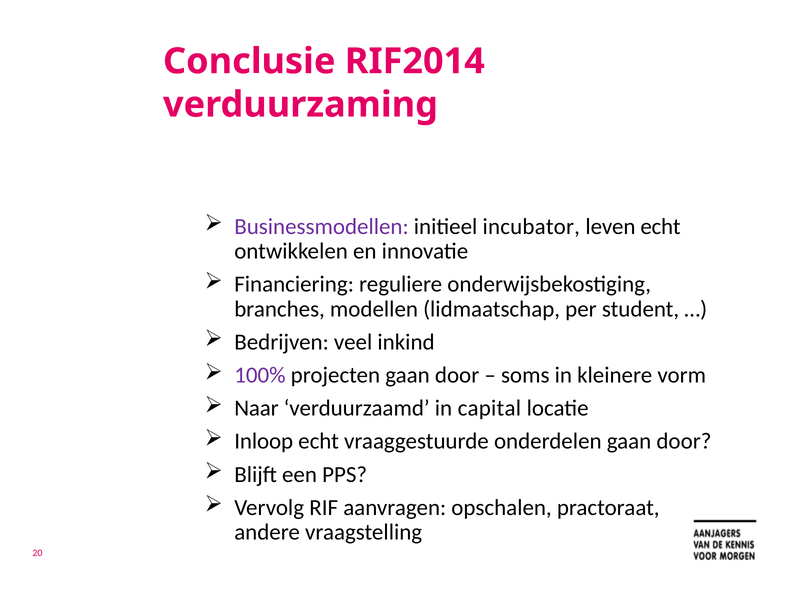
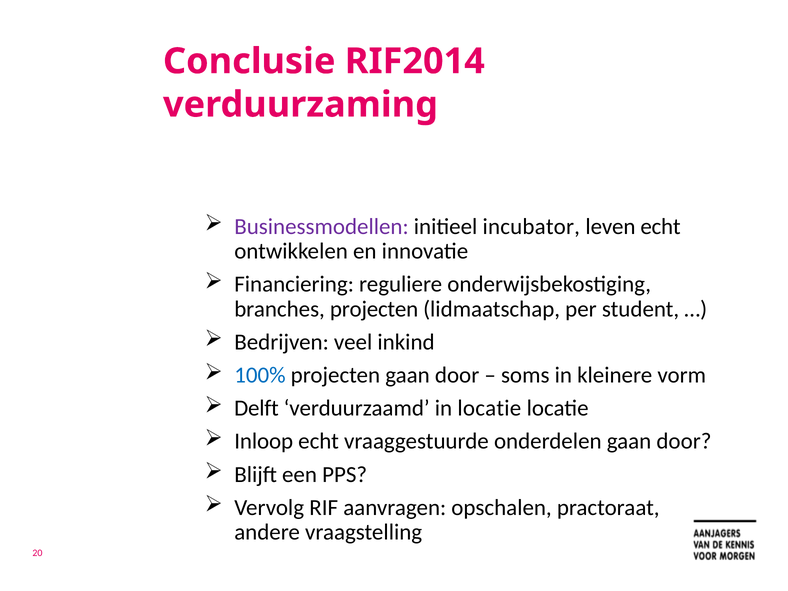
branches modellen: modellen -> projecten (374, 309)
100% colour: purple -> blue (260, 375)
Naar: Naar -> Delft (256, 408)
in capital: capital -> locatie (489, 408)
